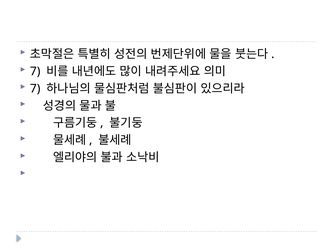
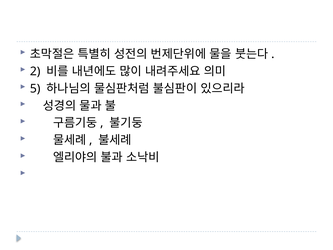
7: 7 -> 2 (35, 71)
7: 7 -> 5 (35, 88)
